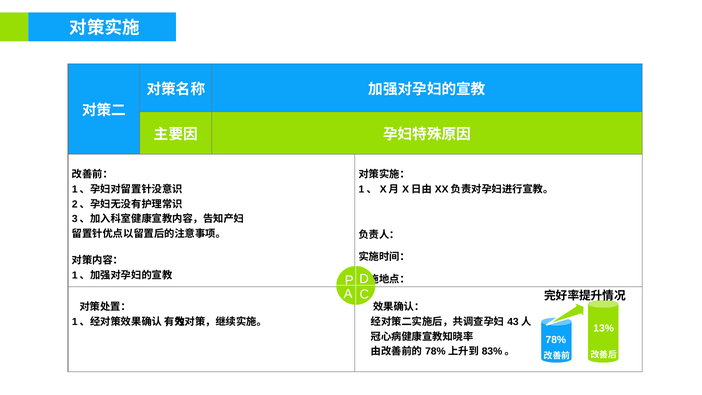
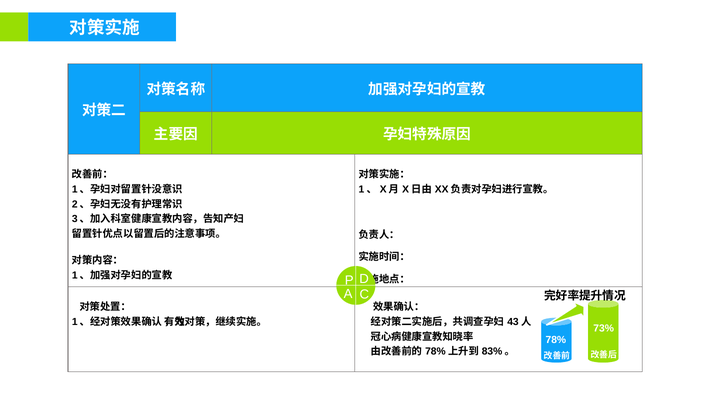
13%: 13% -> 73% (604, 328)
